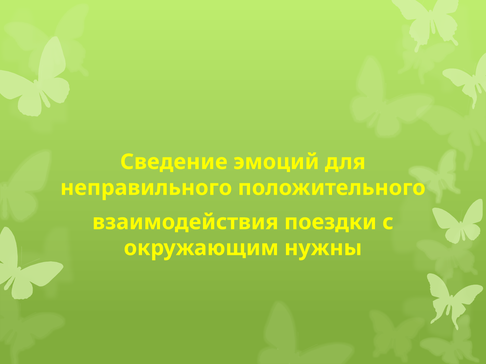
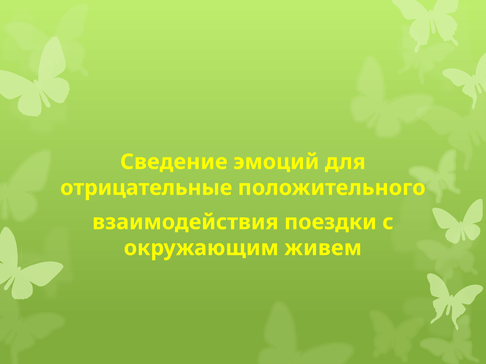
неправильного: неправильного -> отрицательные (146, 188)
нужны: нужны -> живем (323, 248)
